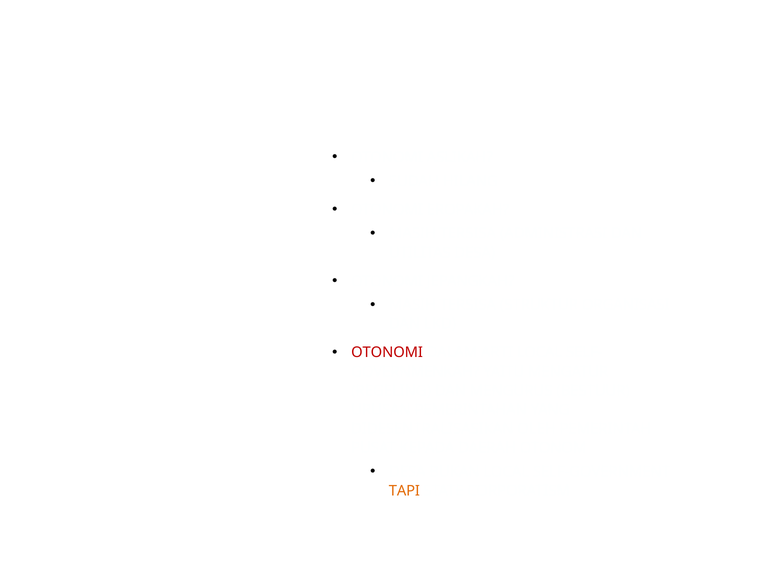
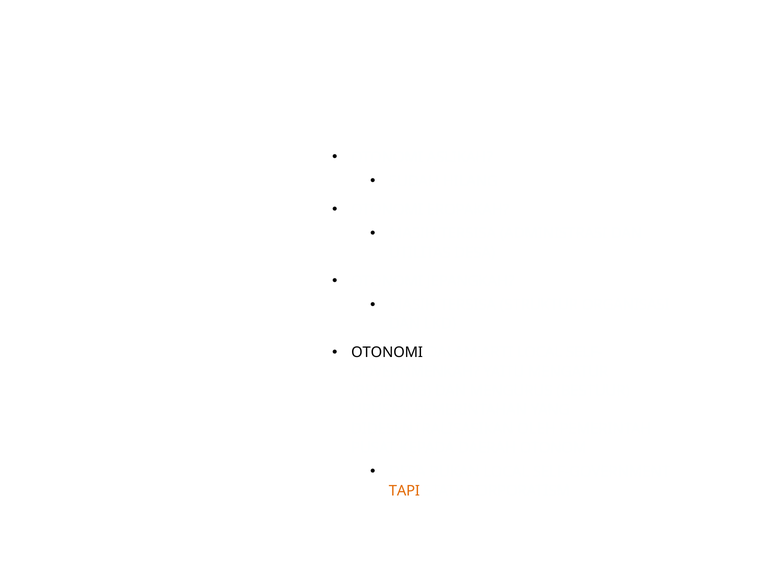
OTONOMI colour: red -> black (387, 353)
